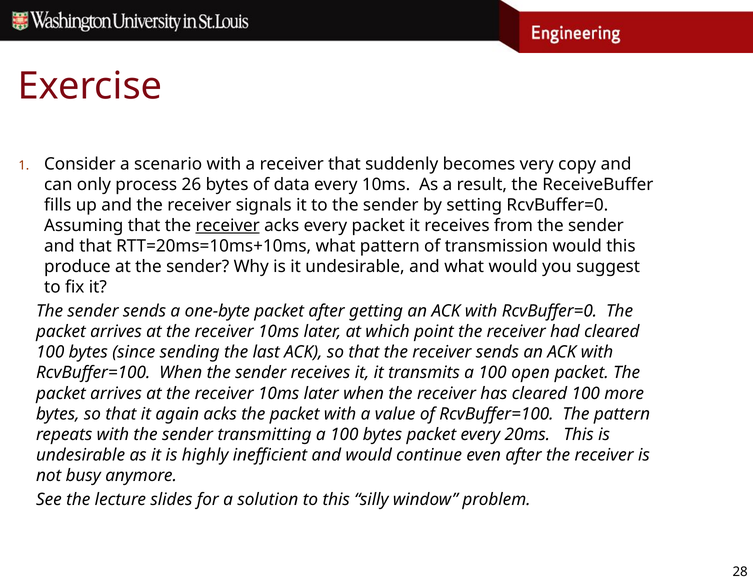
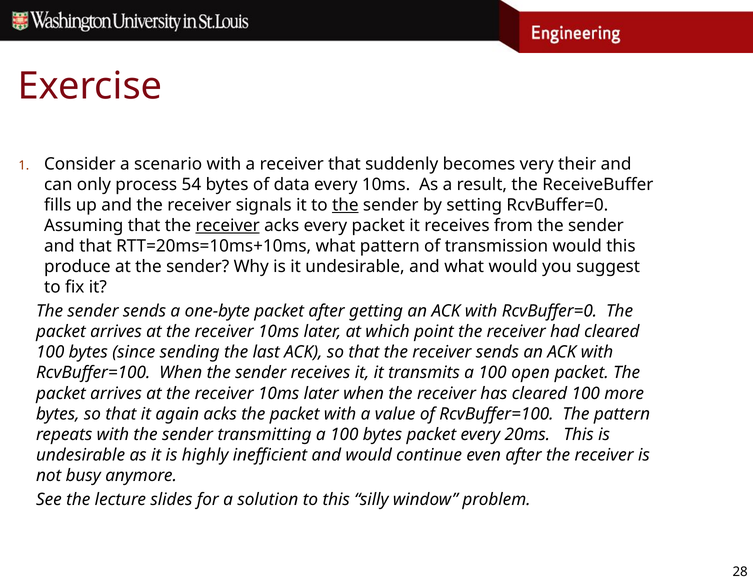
copy: copy -> their (577, 164)
26: 26 -> 54 (191, 184)
the underline: none -> present (345, 205)
